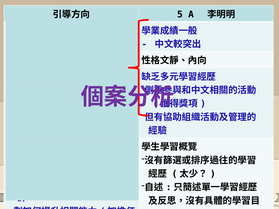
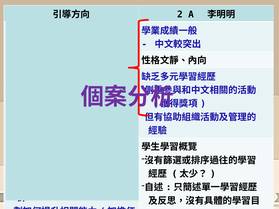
5: 5 -> 2 (180, 14)
